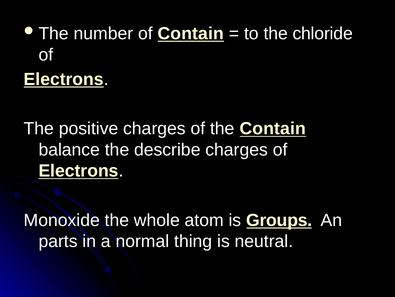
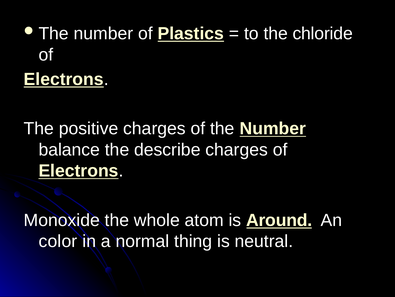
of Contain: Contain -> Plastics (191, 33)
the Contain: Contain -> Number (273, 128)
Groups: Groups -> Around (279, 220)
parts: parts -> color (58, 241)
